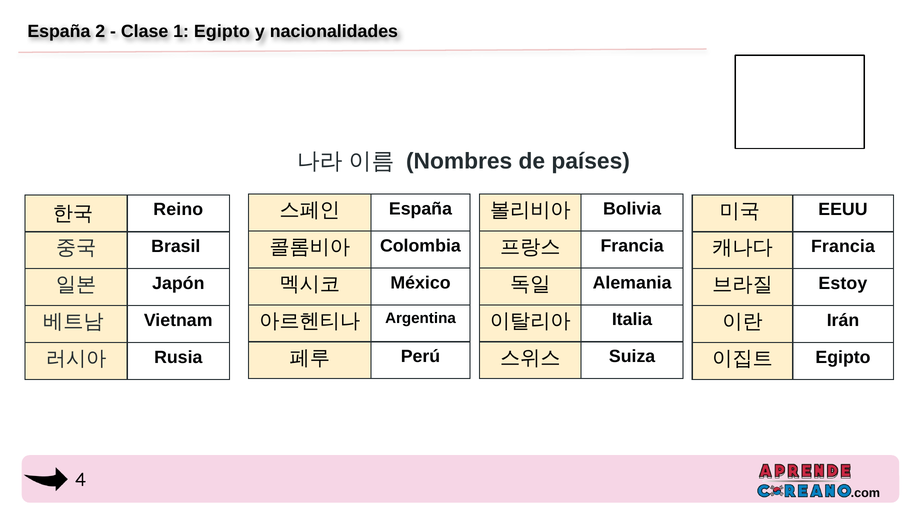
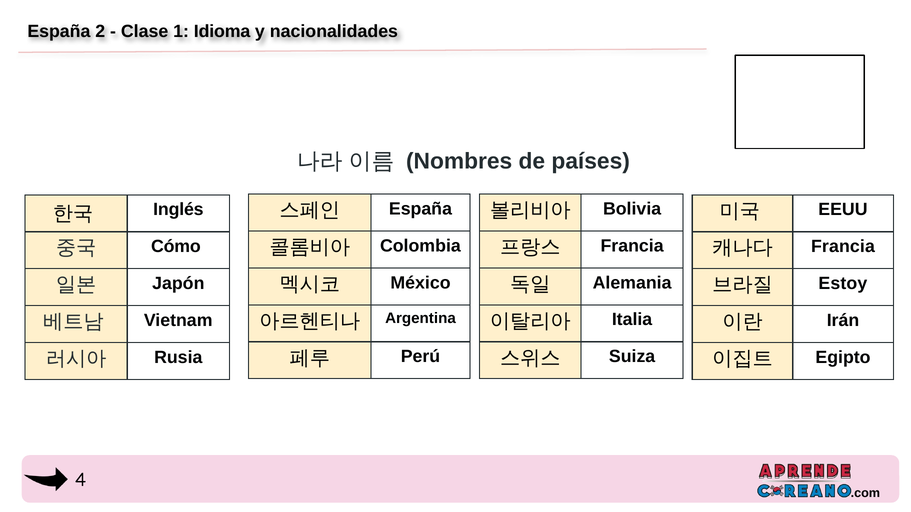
1 Egipto: Egipto -> Idioma (222, 32)
Reino: Reino -> Inglés (178, 210)
Brasil: Brasil -> Cómo (176, 247)
